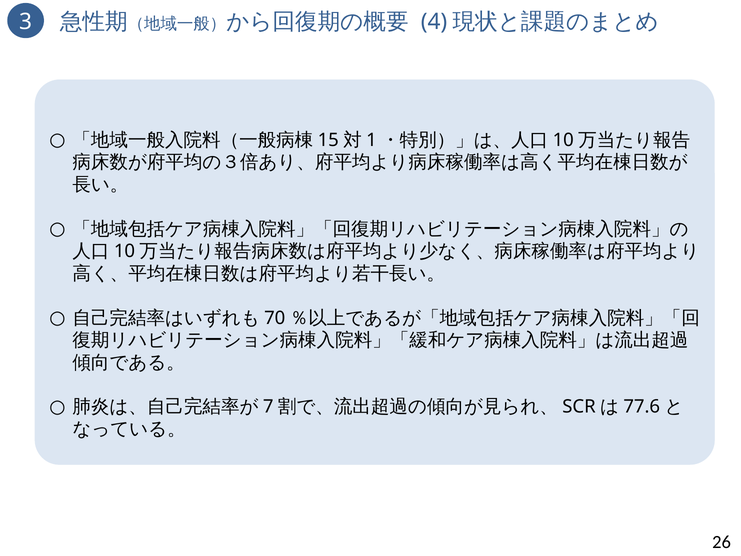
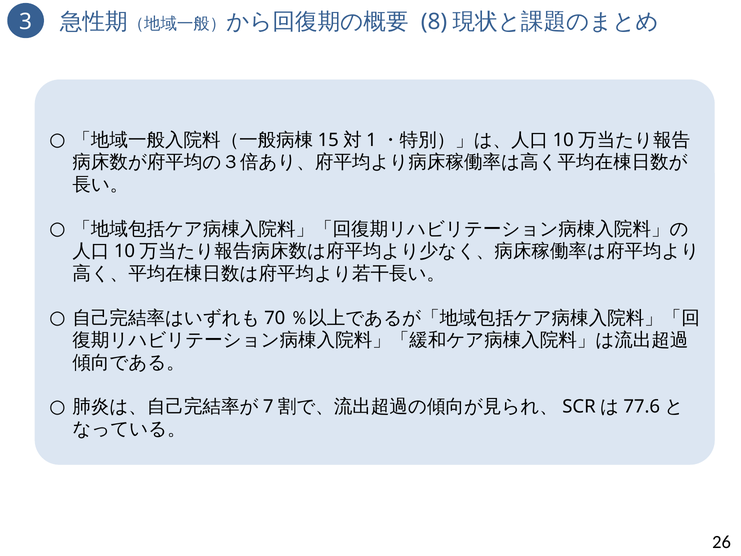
4: 4 -> 8 (434, 22)
